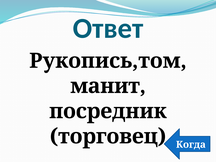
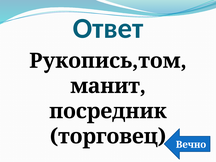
Когда: Когда -> Вечно (191, 145)
